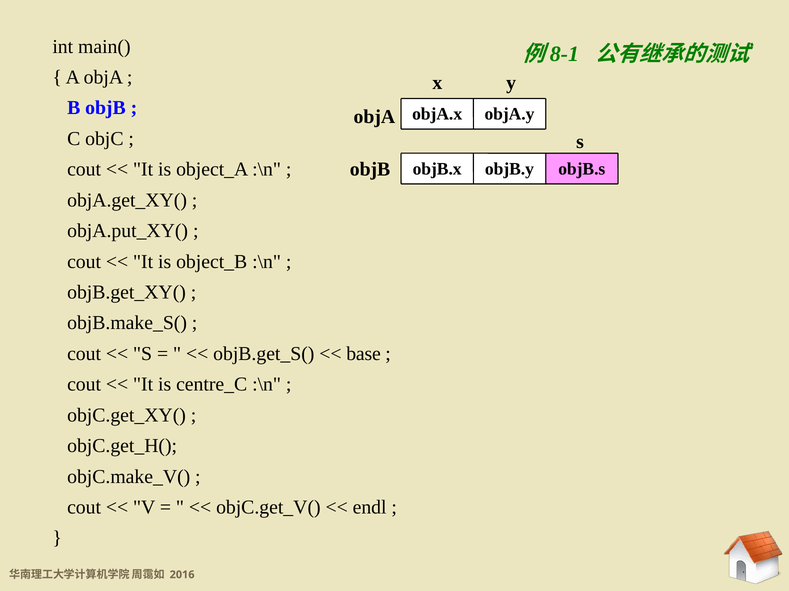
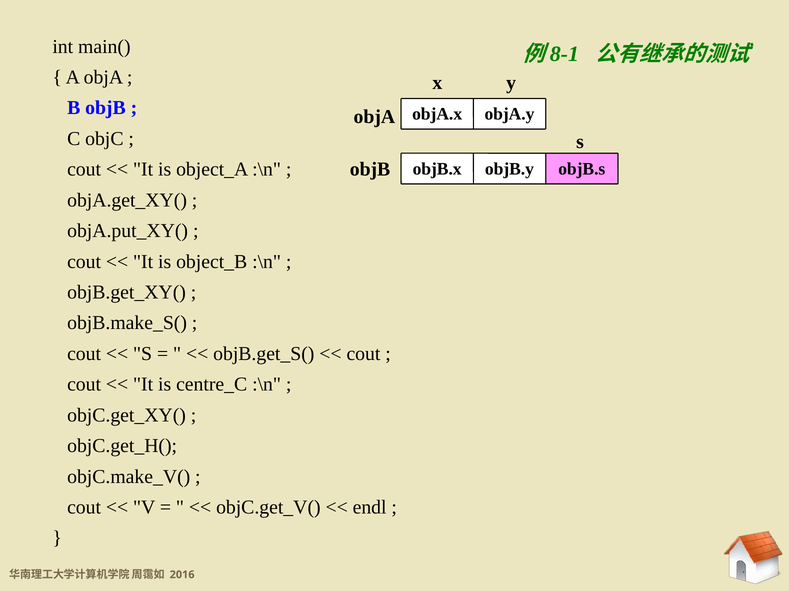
base: base -> cout (363, 354)
